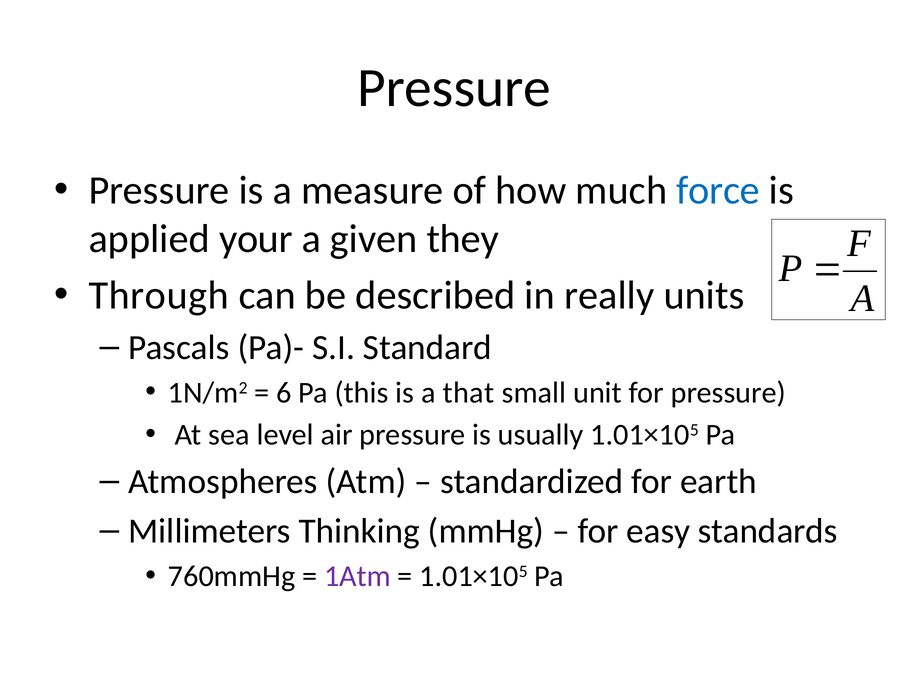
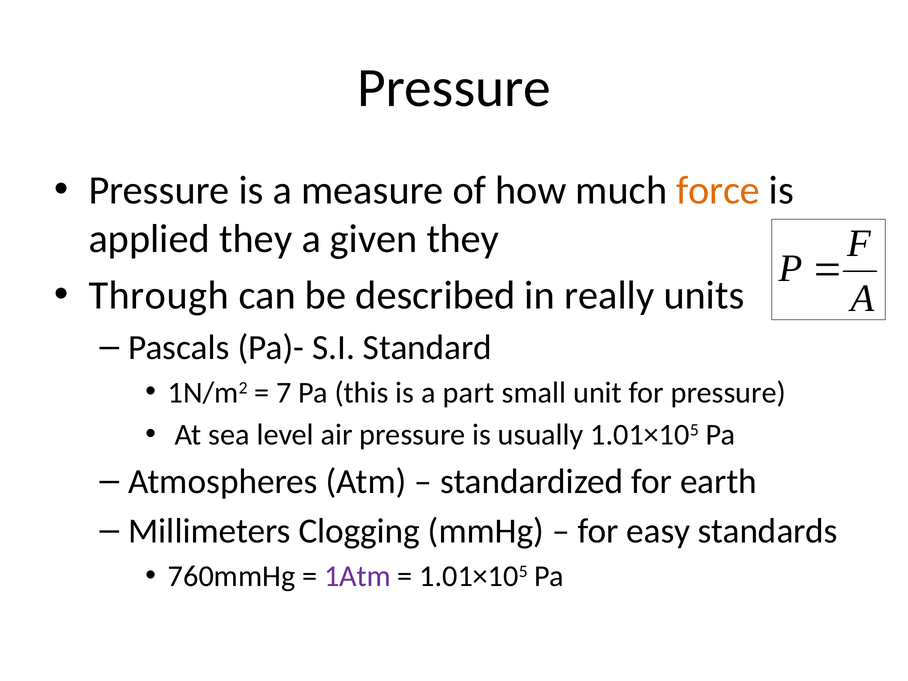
force colour: blue -> orange (718, 190)
applied your: your -> they (256, 239)
6: 6 -> 7 (284, 393)
that: that -> part (469, 393)
Thinking: Thinking -> Clogging (359, 531)
